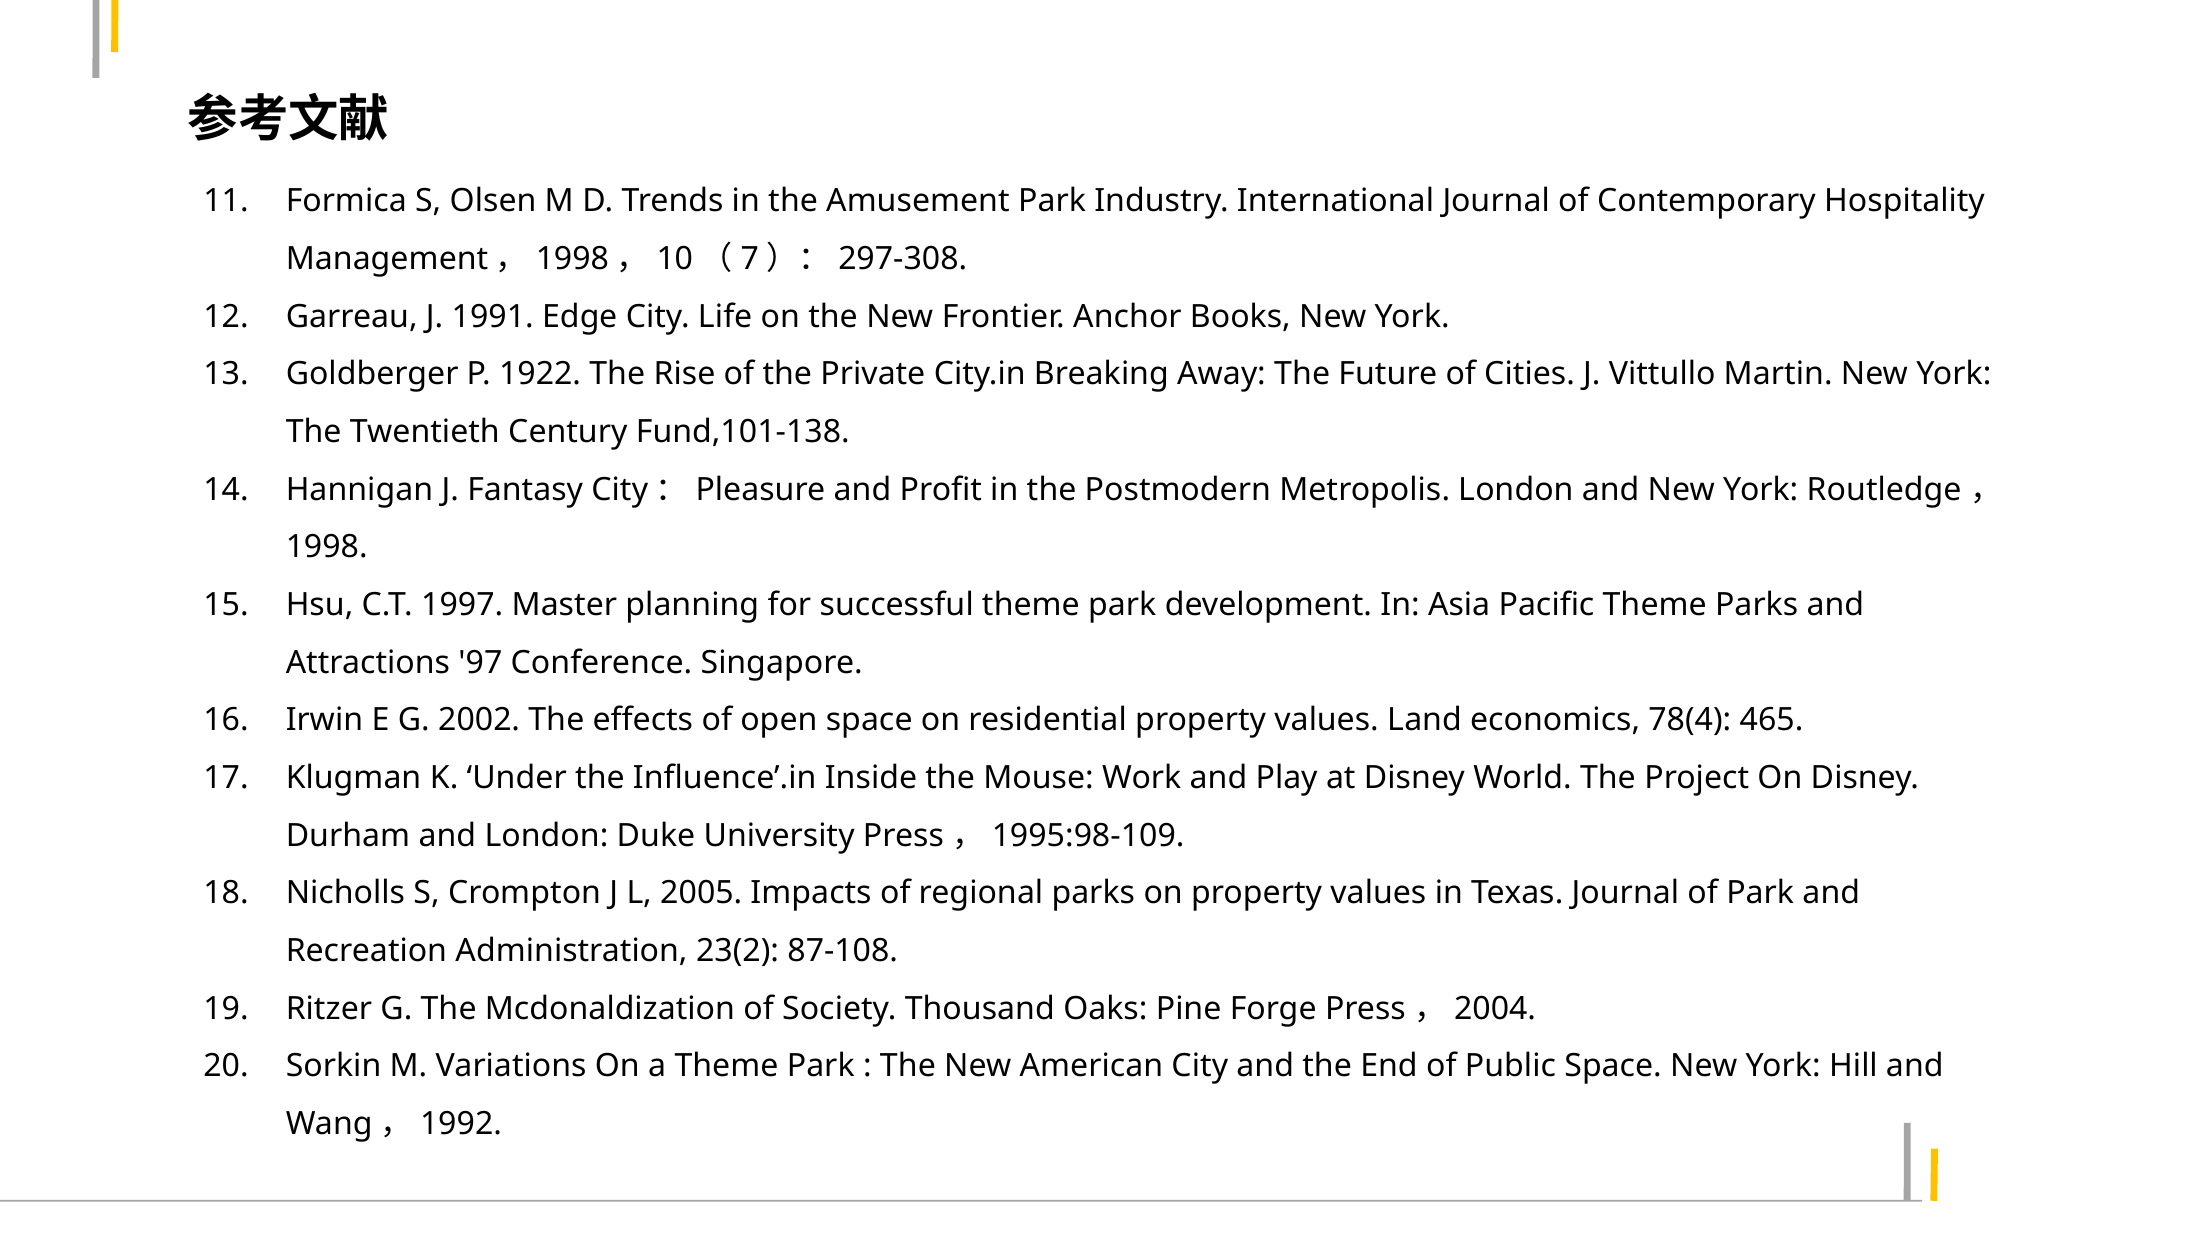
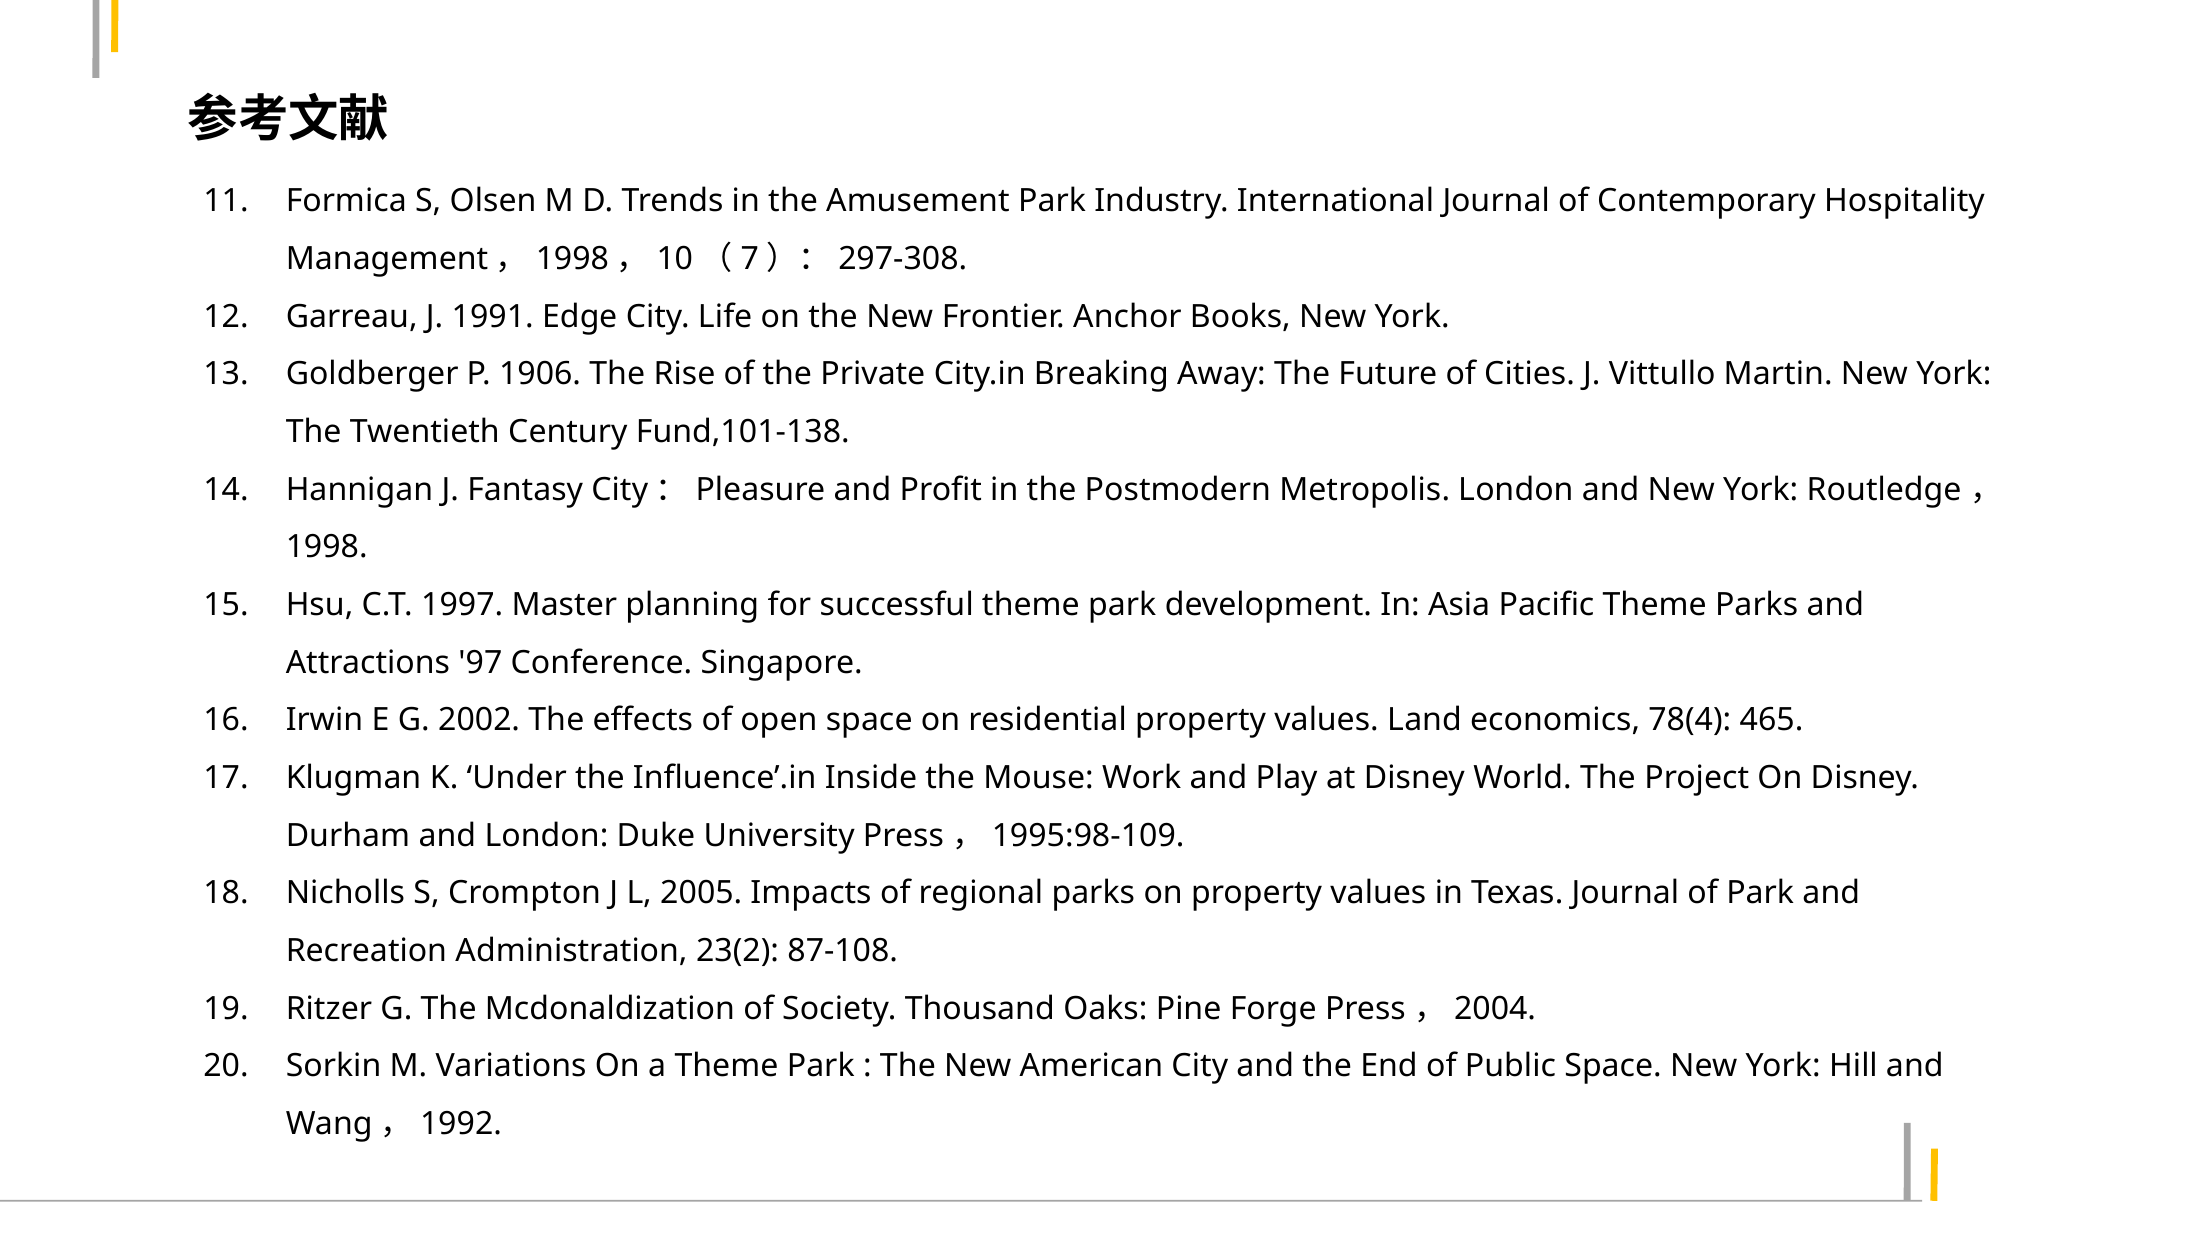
1922: 1922 -> 1906 (540, 374)
